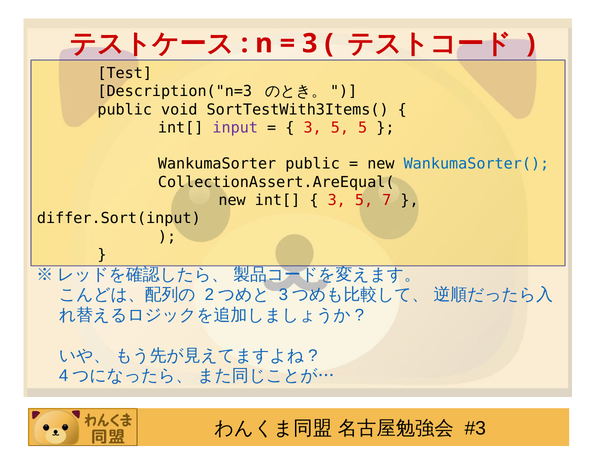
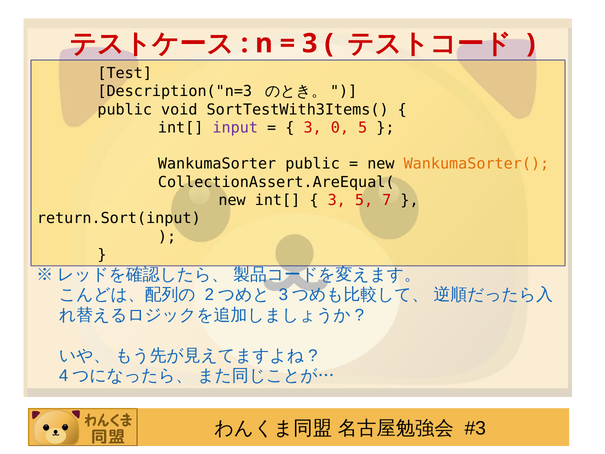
5: 5 -> 0 (340, 128)
WankumaSorter( colour: blue -> orange (476, 164)
differ.Sort(input: differ.Sort(input -> return.Sort(input (119, 218)
